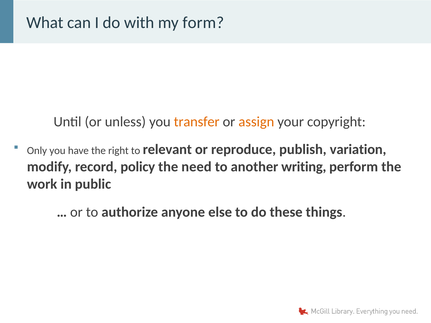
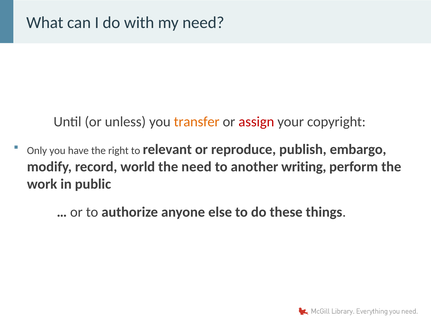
my form: form -> need (203, 23)
assign colour: orange -> red (256, 122)
variation: variation -> embargo (358, 150)
policy: policy -> world (138, 167)
